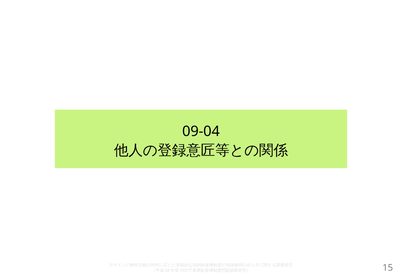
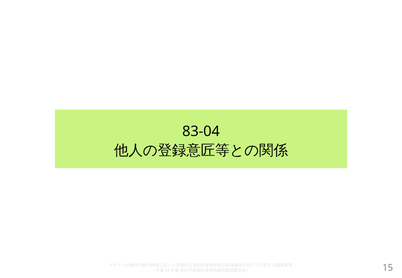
09-04: 09-04 -> 83-04 (201, 131)
